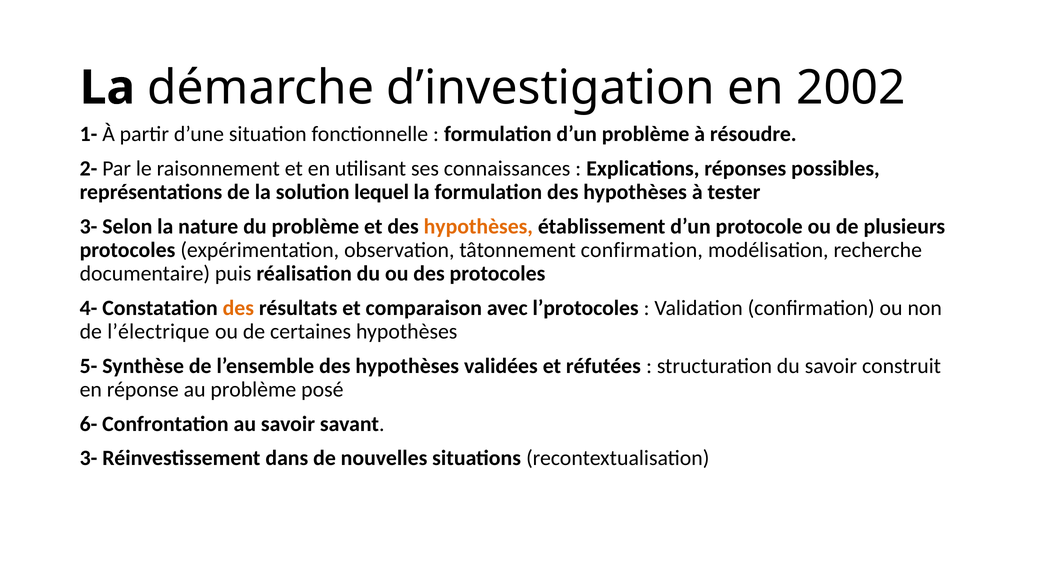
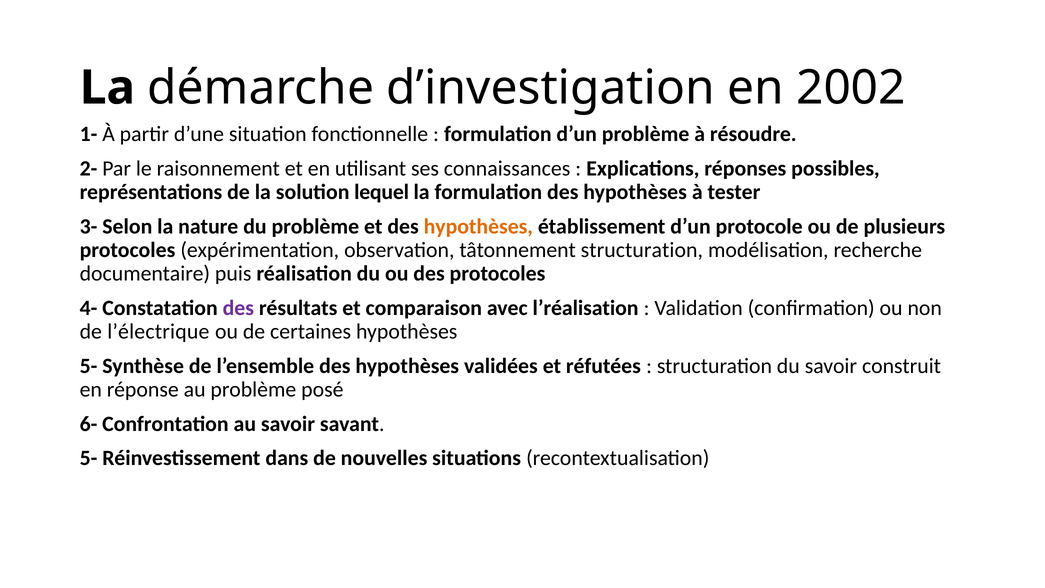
tâtonnement confirmation: confirmation -> structuration (642, 250)
des colour: orange -> purple (238, 308)
l’protocoles: l’protocoles -> l’réalisation (586, 308)
3-: 3- -> 5- (89, 458)
